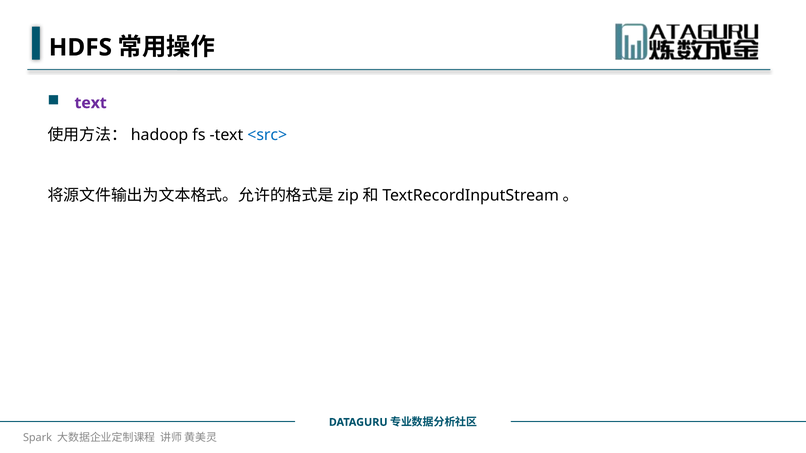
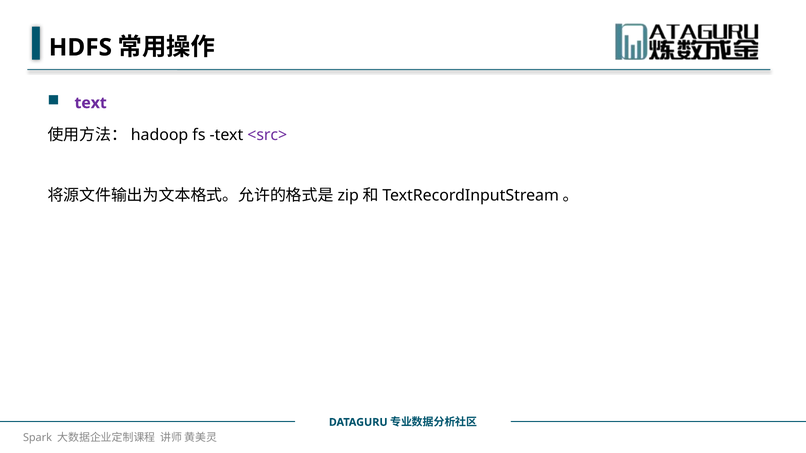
<src> colour: blue -> purple (267, 135)
